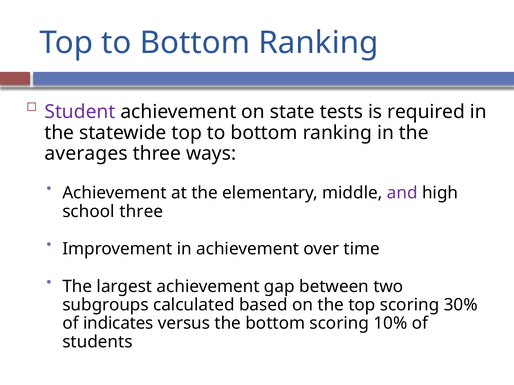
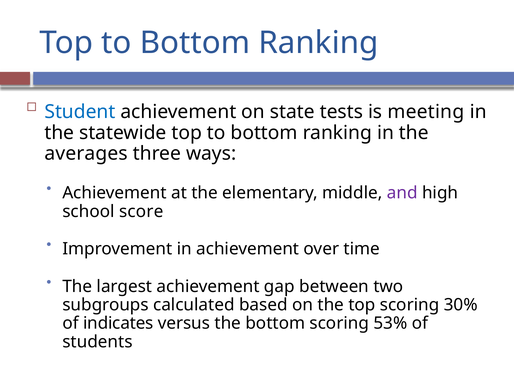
Student colour: purple -> blue (80, 112)
required: required -> meeting (426, 112)
school three: three -> score (141, 212)
10%: 10% -> 53% (390, 324)
